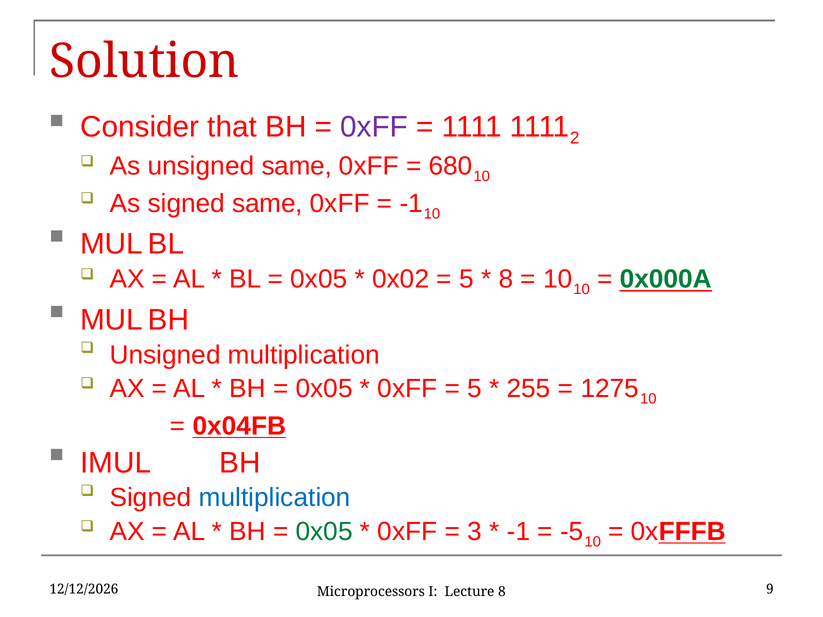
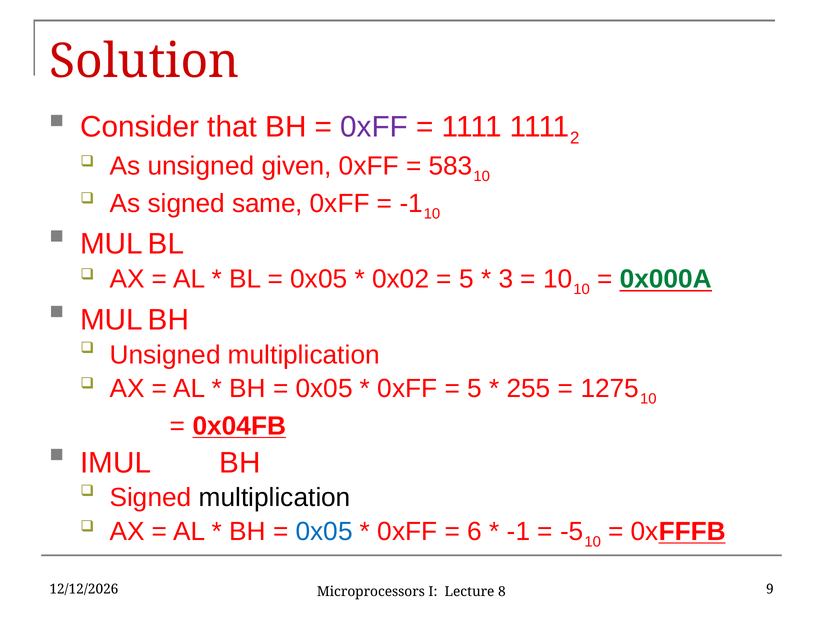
unsigned same: same -> given (297, 166)
680: 680 -> 583 (451, 166)
8: 8 -> 3 (506, 279)
multiplication colour: blue -> black (275, 498)
0x05 colour: green -> blue (324, 532)
3: 3 -> 6 (475, 532)
